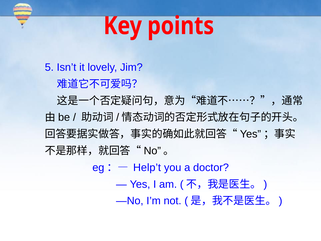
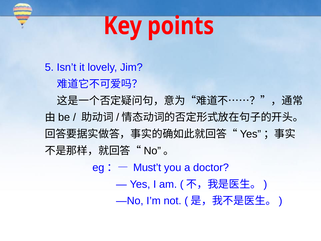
Help’t: Help’t -> Must’t (147, 167)
